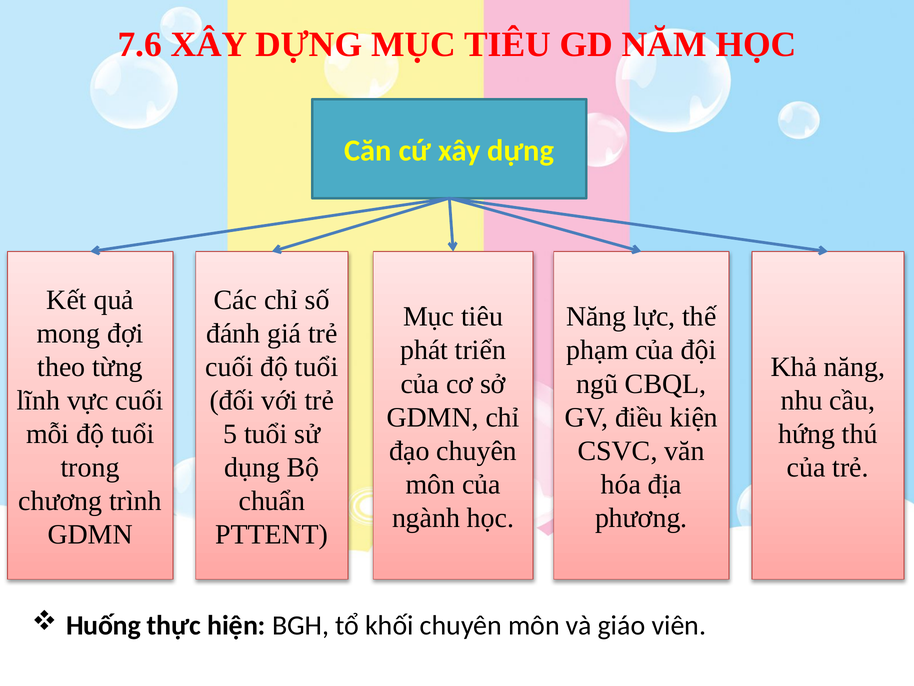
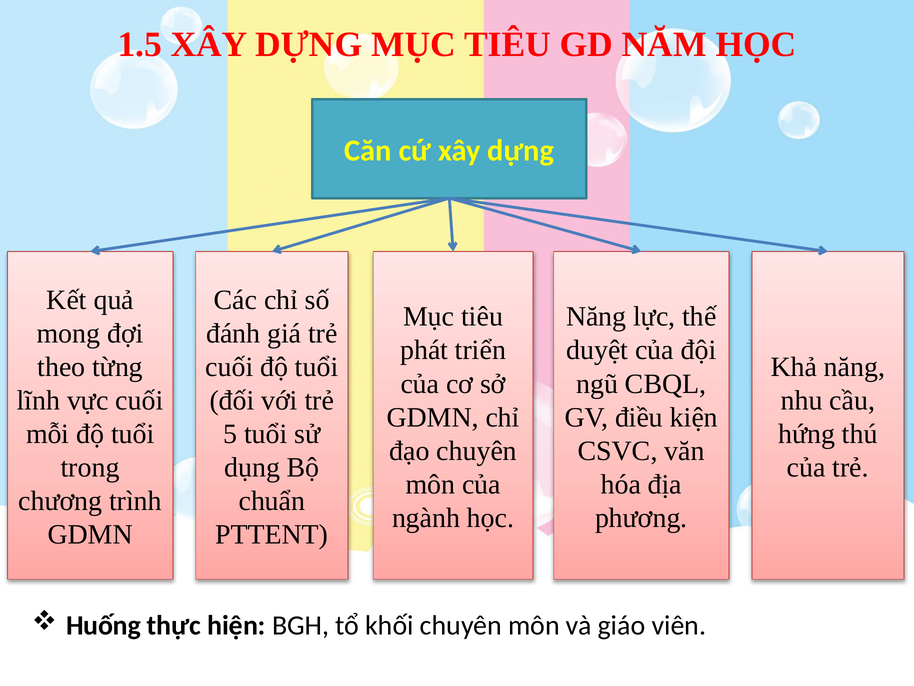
7.6: 7.6 -> 1.5 (140, 44)
phạm: phạm -> duyệt (597, 350)
